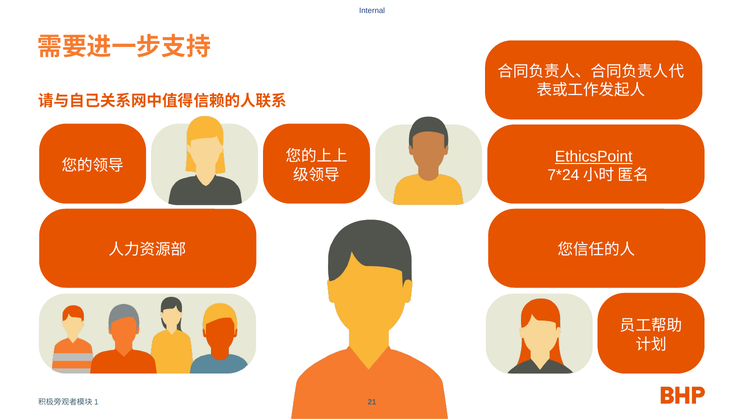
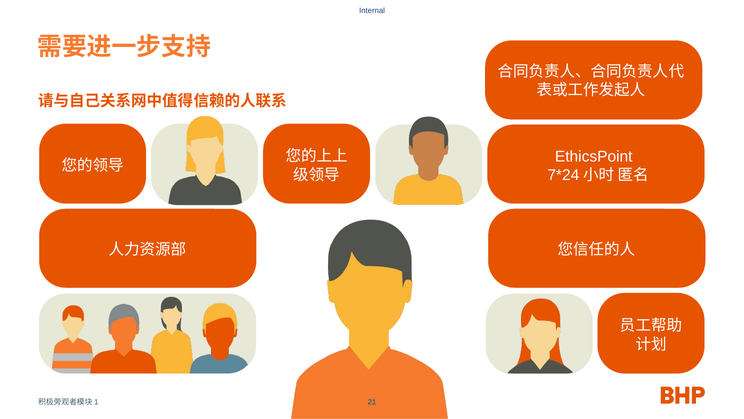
EthicsPoint underline: present -> none (594, 157)
